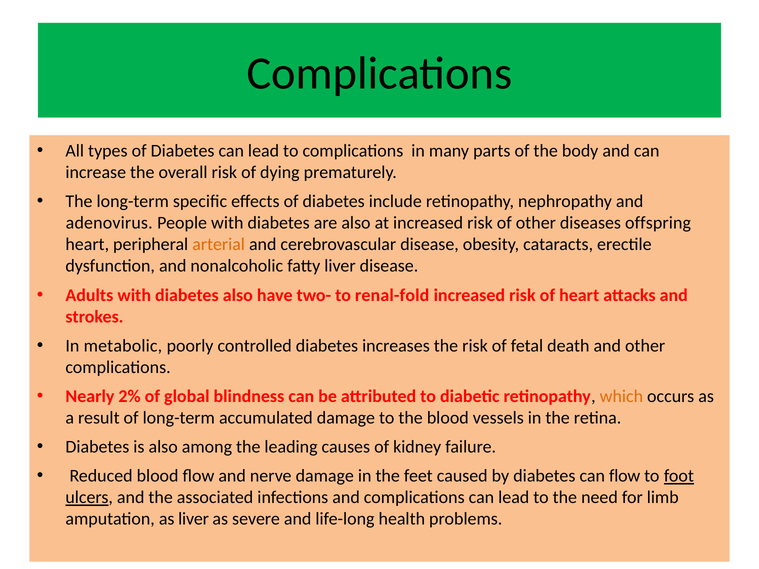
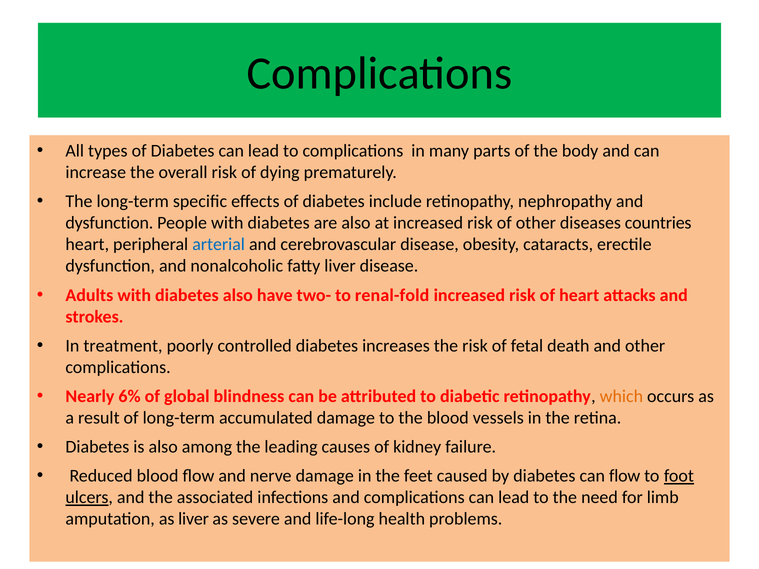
adenovirus: adenovirus -> dysfunction (109, 223)
offspring: offspring -> countries (658, 223)
arterial colour: orange -> blue (219, 245)
metabolic: metabolic -> treatment (123, 346)
2%: 2% -> 6% (130, 397)
